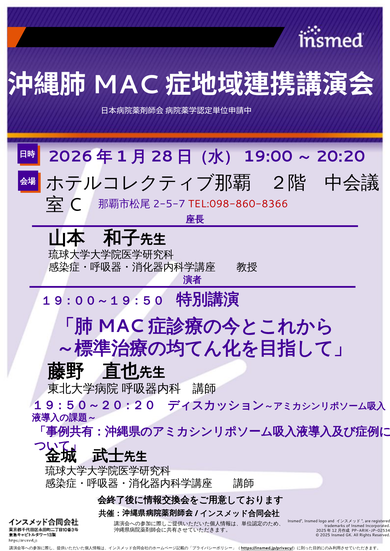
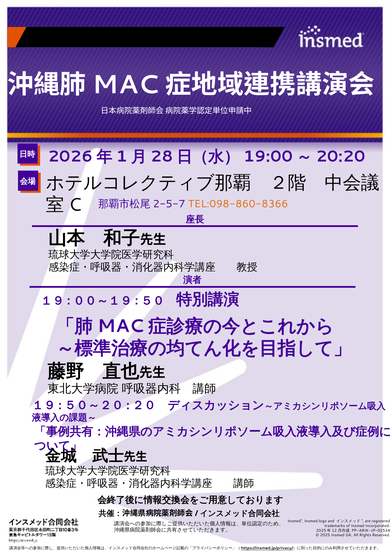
TEL:098-860-8366 colour: red -> orange (238, 204)
